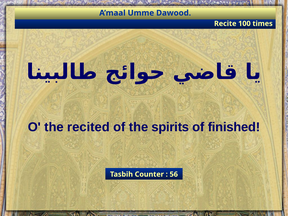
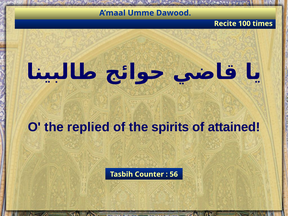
recited: recited -> replied (88, 127)
finished: finished -> attained (234, 127)
